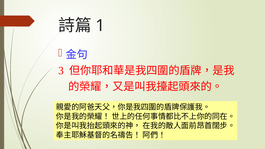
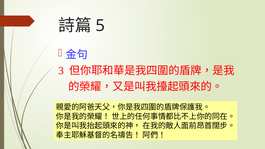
1: 1 -> 5 (100, 26)
